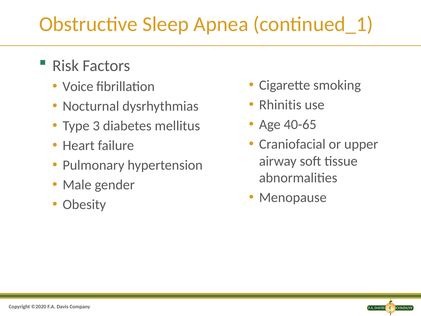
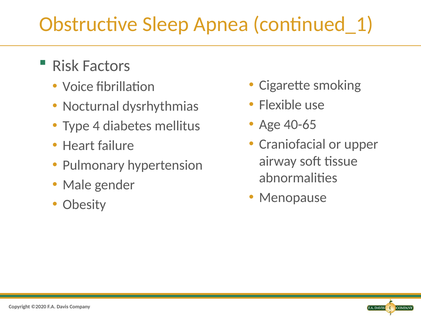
Rhinitis: Rhinitis -> Flexible (280, 105)
3: 3 -> 4 (96, 126)
